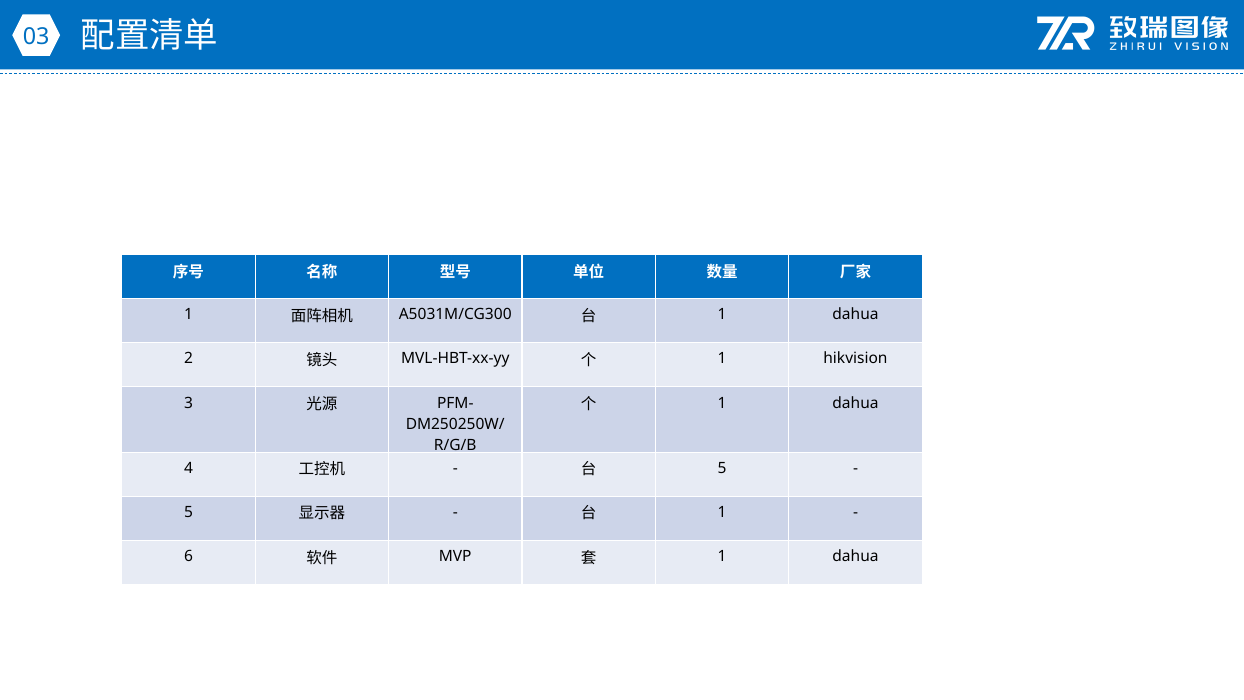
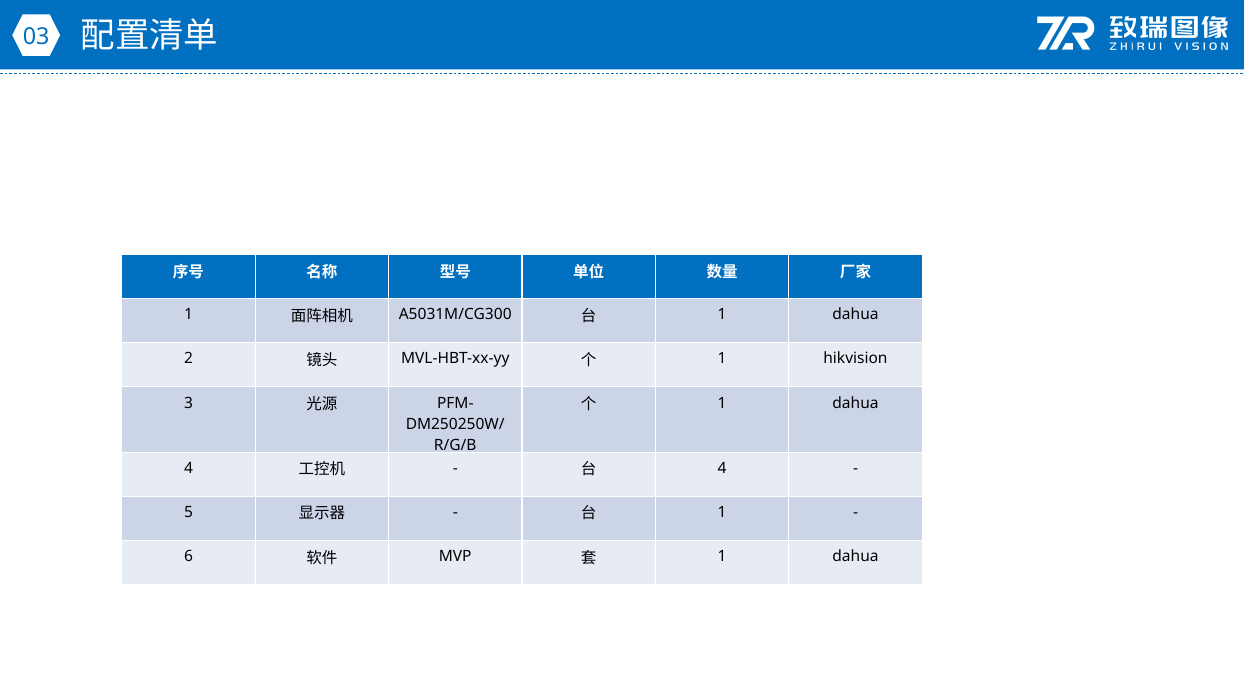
5: 5 -> 4 (722, 468)
